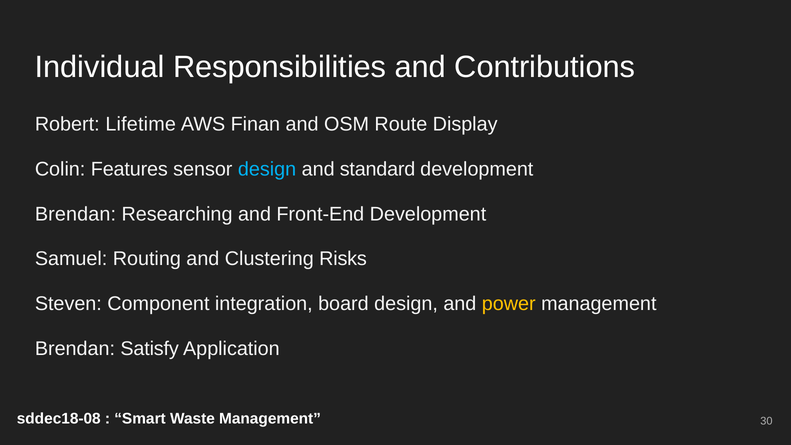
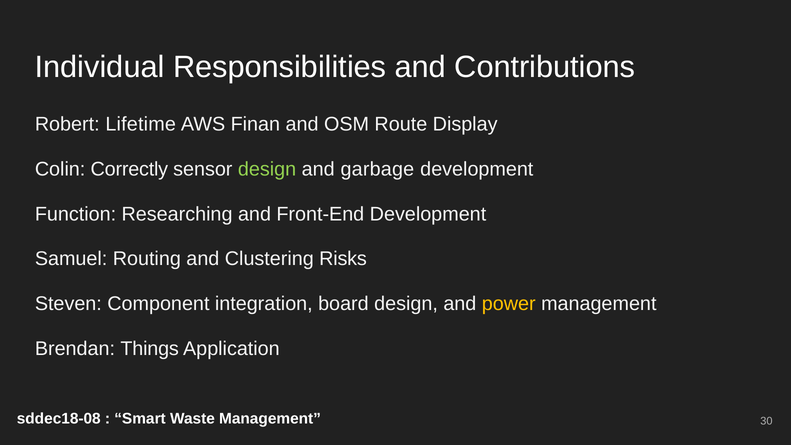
Features: Features -> Correctly (129, 169)
design colour: light blue -> light green (267, 169)
standard: standard -> garbage (377, 169)
Brendan: Brendan -> Function (75, 214)
Satisfy: Satisfy -> Things (150, 349)
